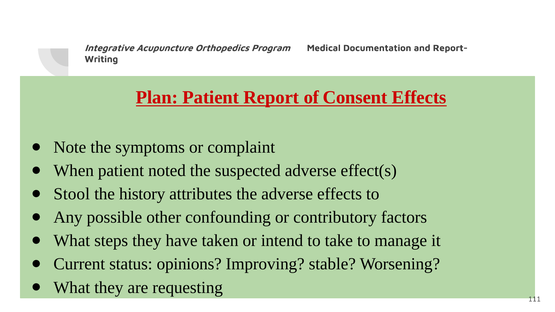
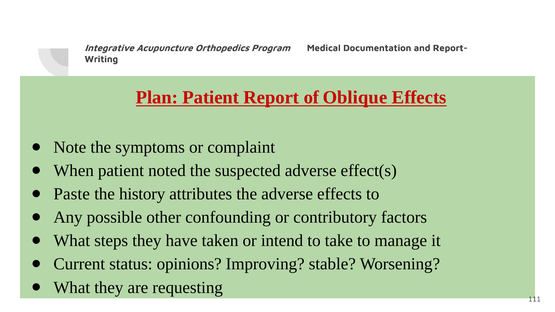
Consent: Consent -> Oblique (355, 98)
Stool: Stool -> Paste (72, 194)
